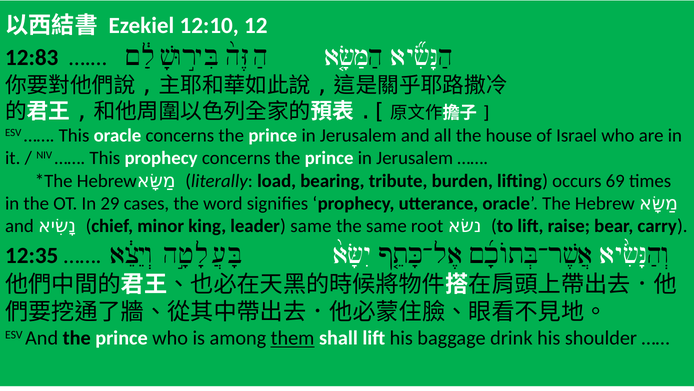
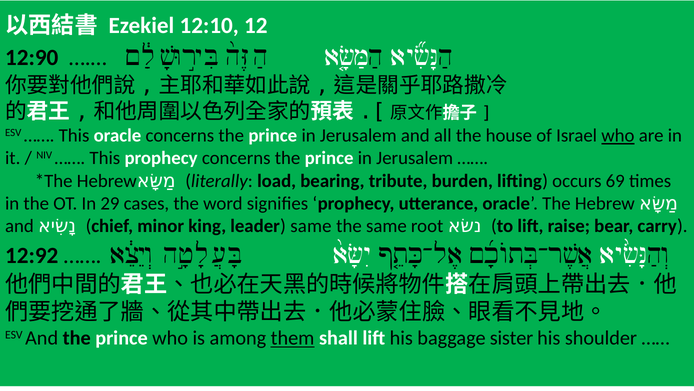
12:83: 12:83 -> 12:90 (32, 58)
who underline: none -> present (618, 135)
12:35: 12:35 -> 12:92 (32, 255)
drink: drink -> sister (512, 338)
